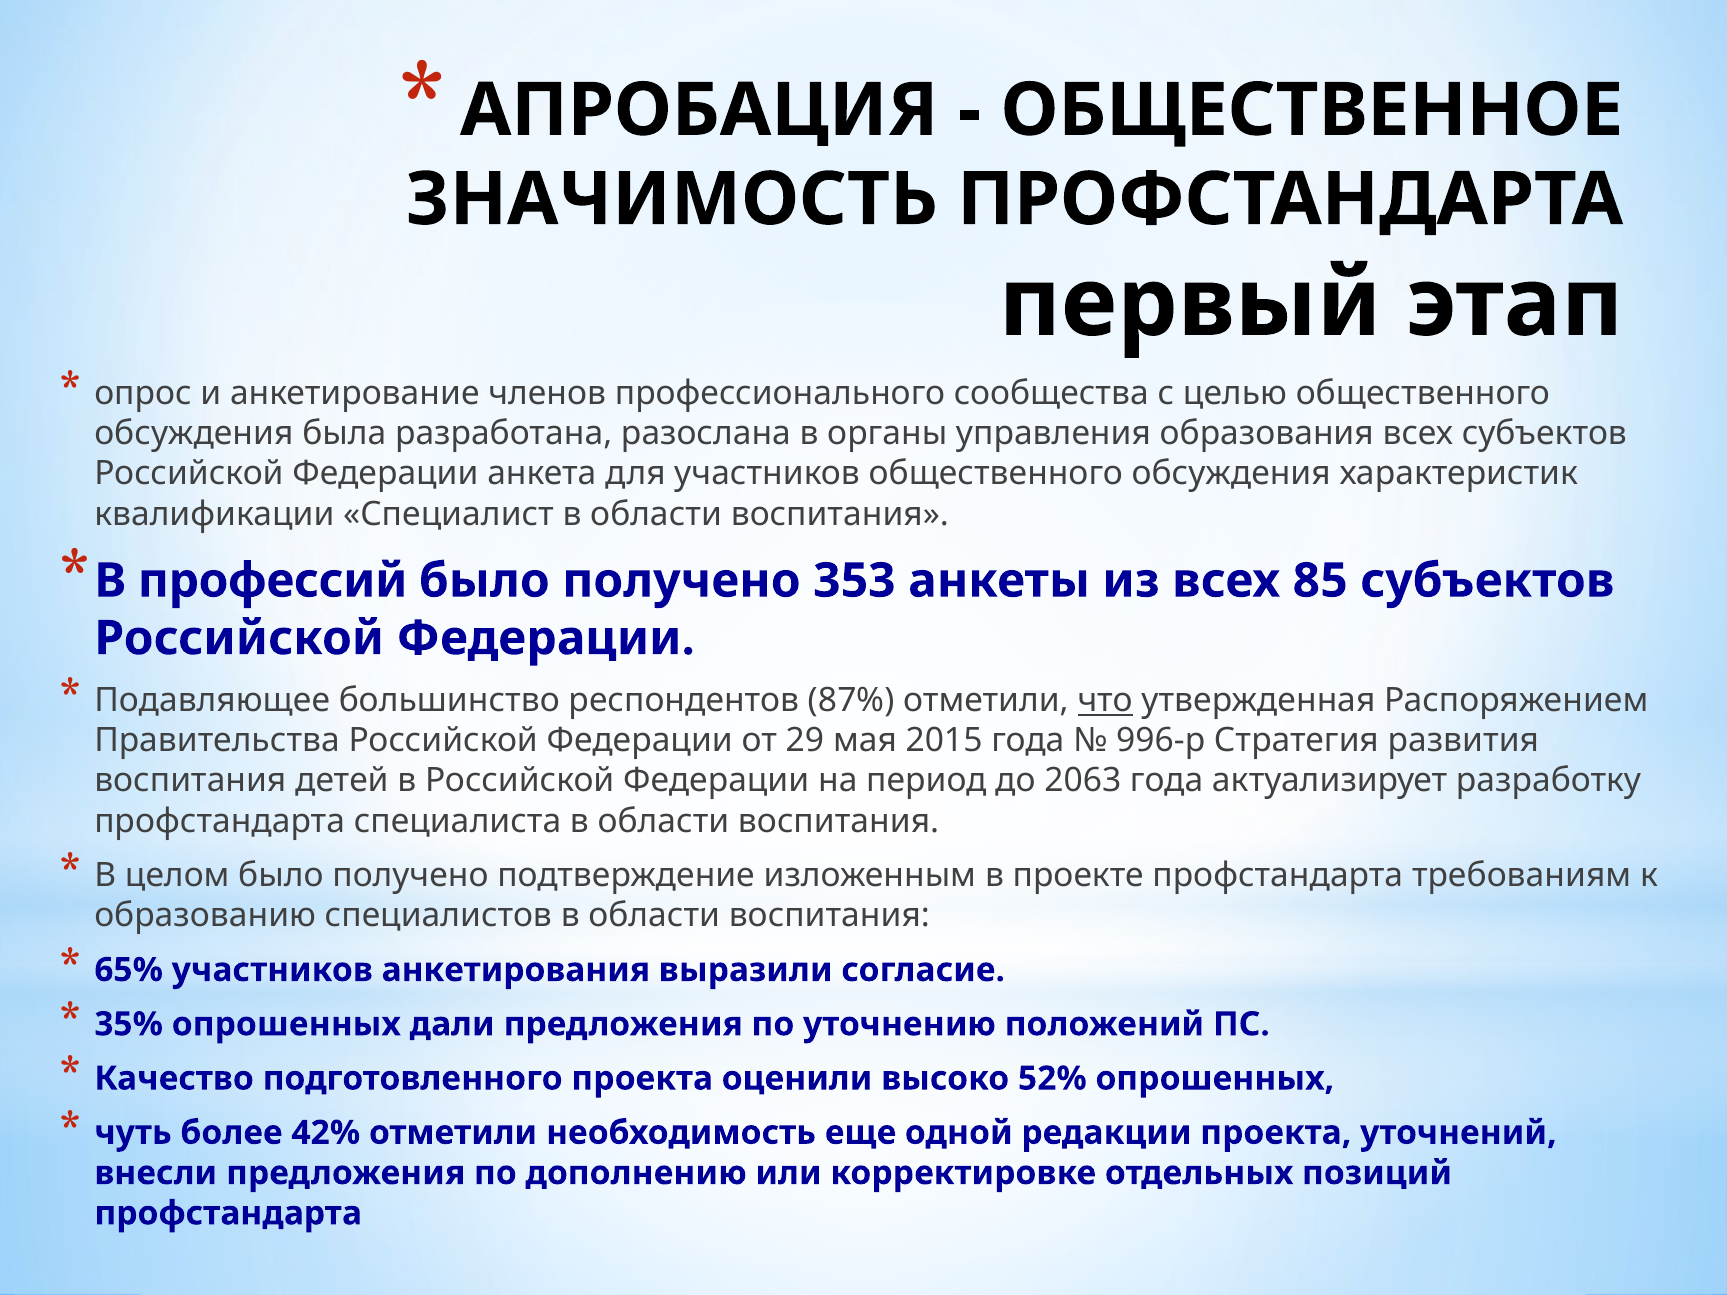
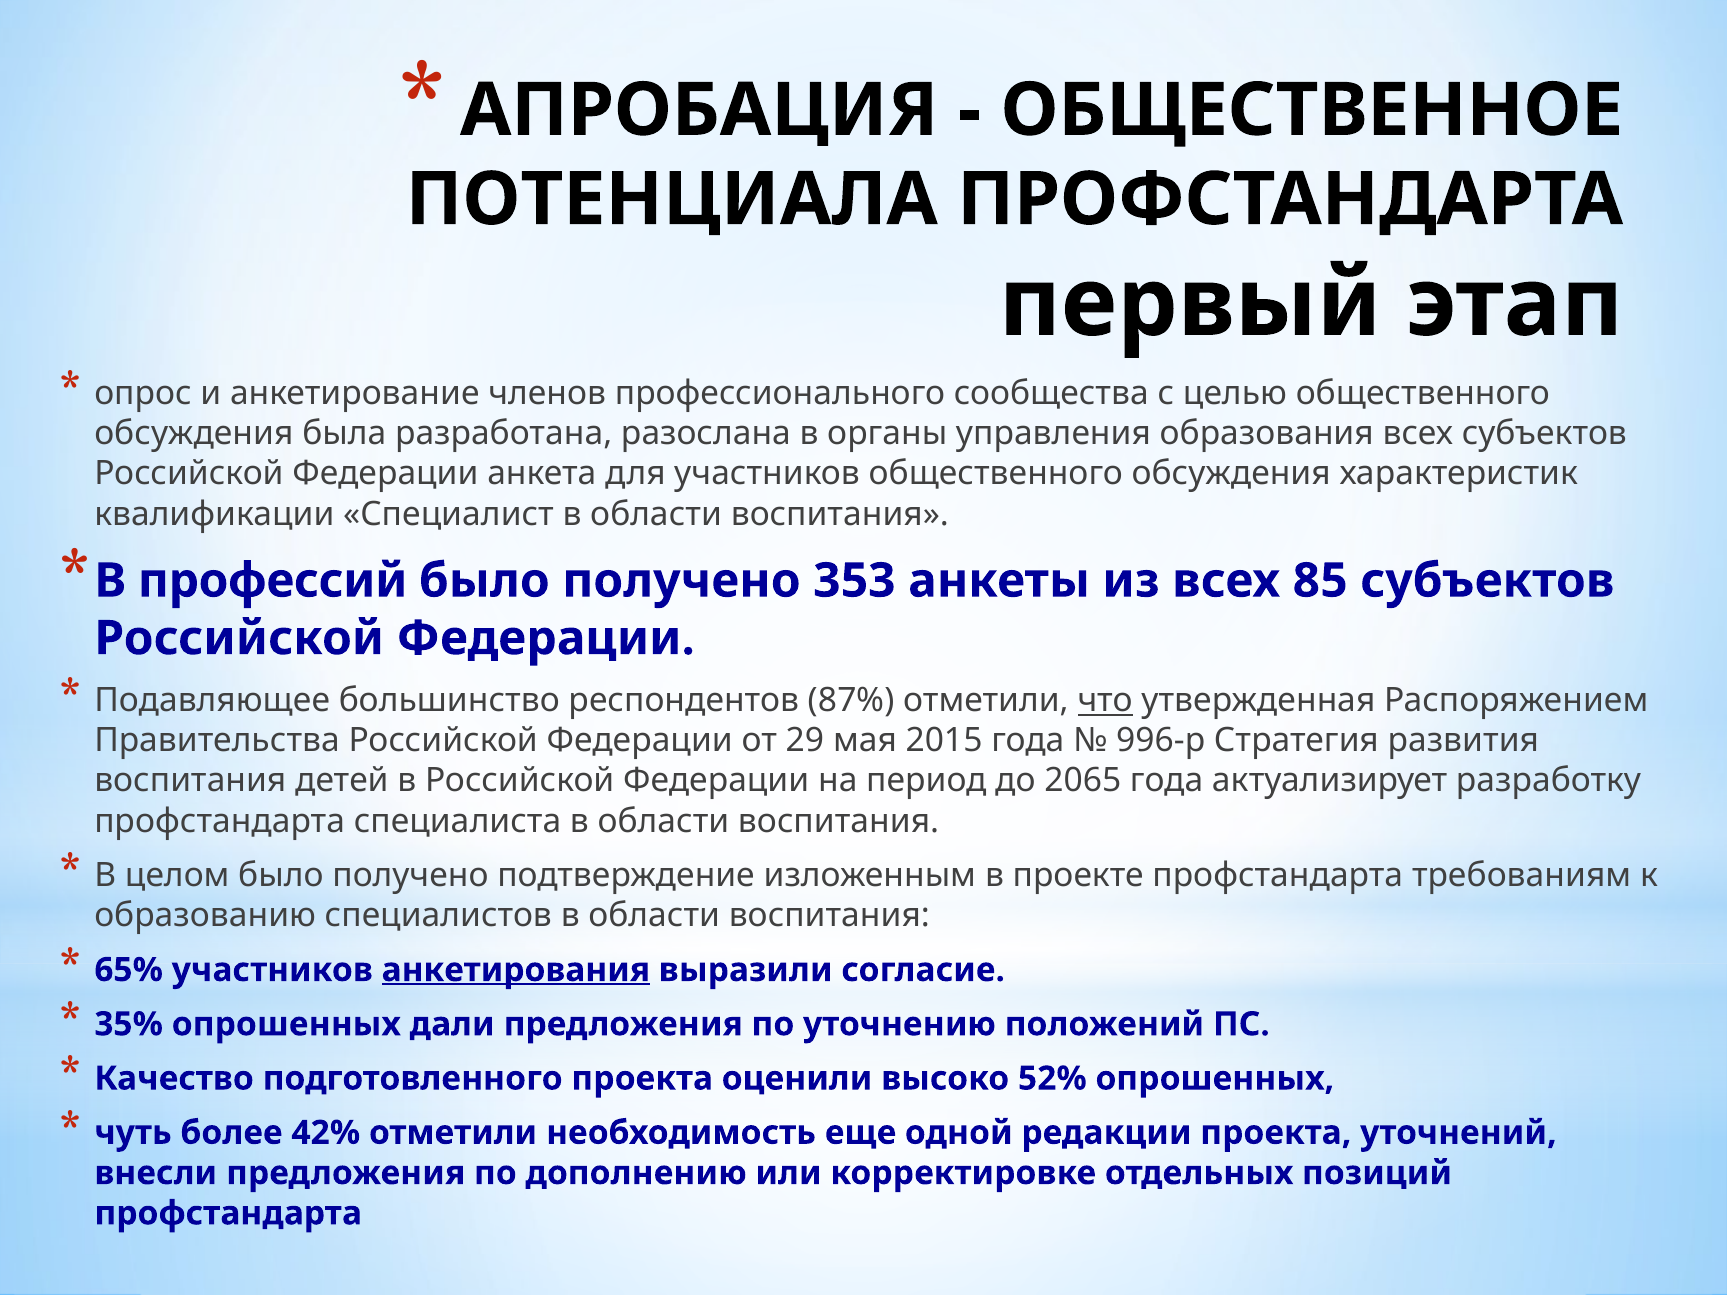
ЗНАЧИМОСТЬ: ЗНАЧИМОСТЬ -> ПОТЕНЦИАЛА (672, 200)
2063: 2063 -> 2065 (1083, 781)
анкетирования underline: none -> present (516, 970)
